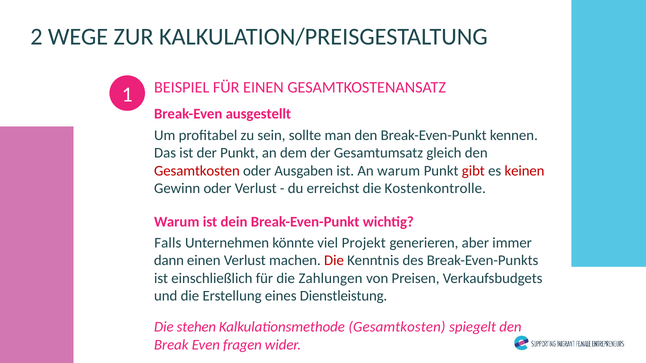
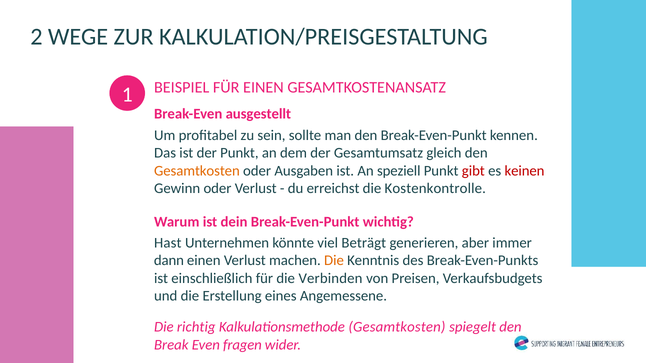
Gesamtkosten colour: red -> orange (197, 171)
An warum: warum -> speziell (399, 171)
Falls: Falls -> Hast (168, 243)
Projekt: Projekt -> Beträgt (364, 243)
Die colour: red -> orange (334, 261)
Zahlungen: Zahlungen -> Verbinden (331, 279)
Dienstleistung: Dienstleistung -> Angemessene (343, 296)
stehen: stehen -> richtig (196, 327)
